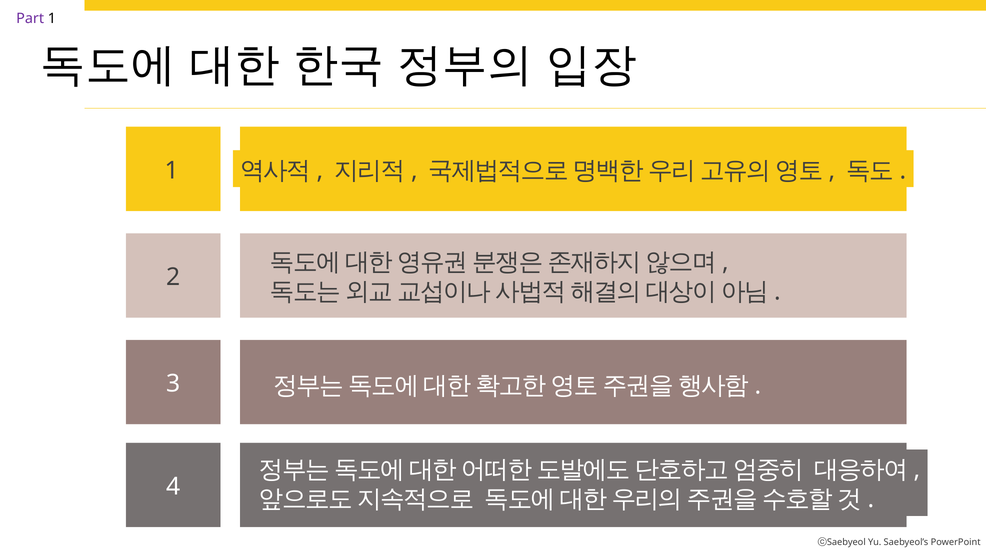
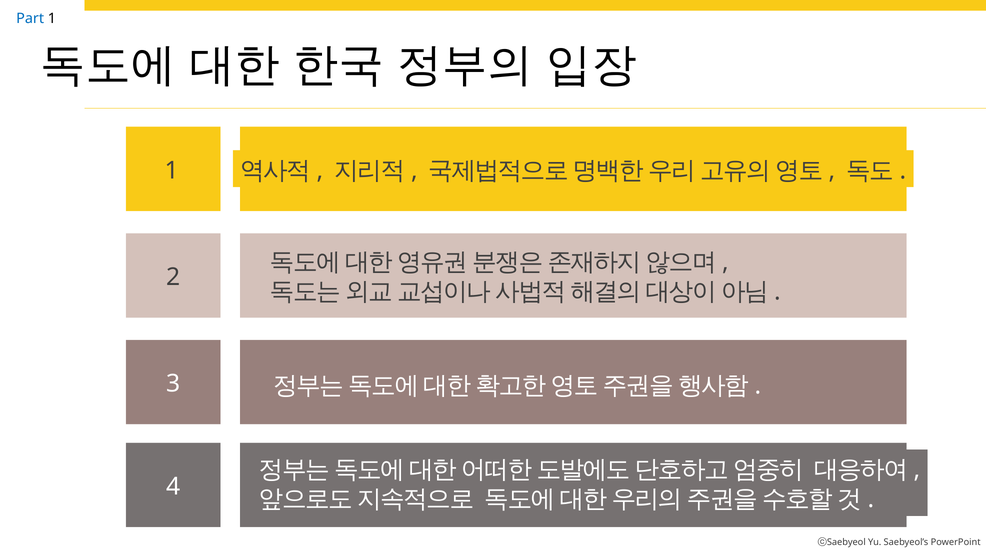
Part colour: purple -> blue (30, 19)
